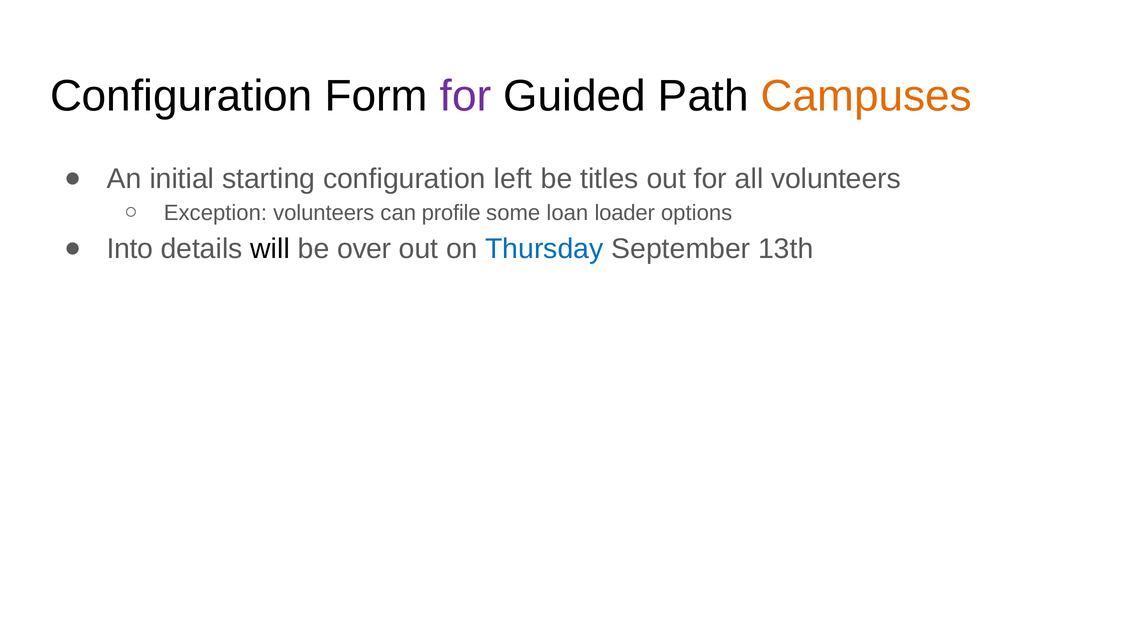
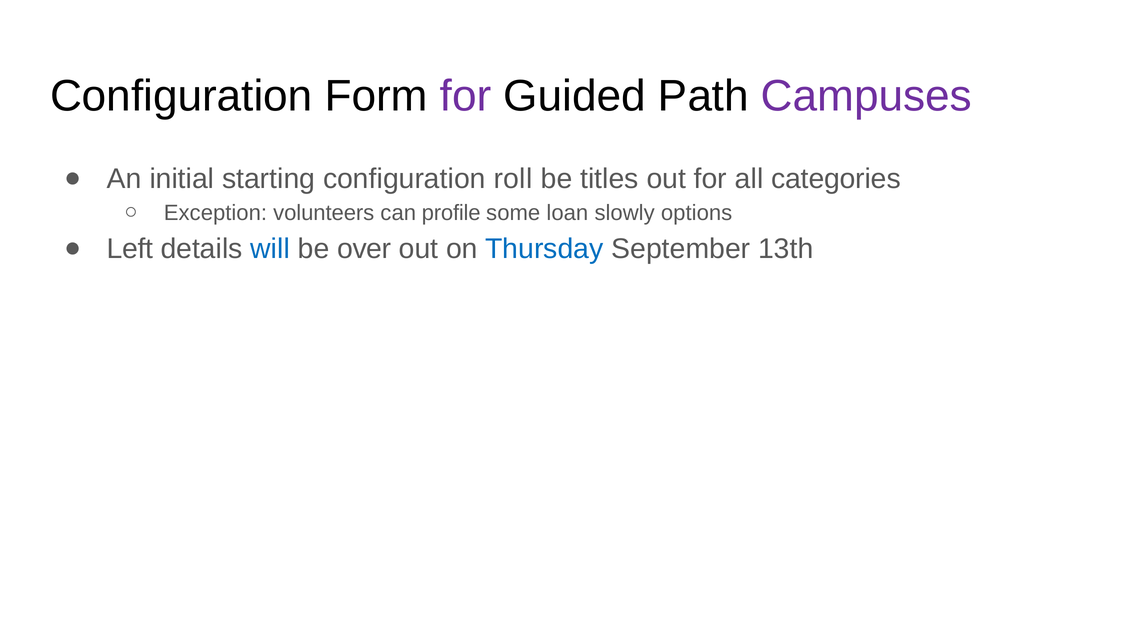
Campuses colour: orange -> purple (866, 96)
left: left -> roll (513, 179)
all volunteers: volunteers -> categories (836, 179)
loader: loader -> slowly (625, 213)
Into: Into -> Left (130, 249)
will colour: black -> blue (270, 249)
